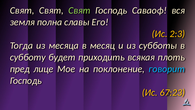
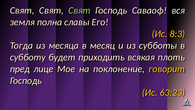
2:3: 2:3 -> 8:3 (177, 34)
говорит colour: light blue -> yellow (167, 69)
67:23: 67:23 -> 63:23 (172, 92)
